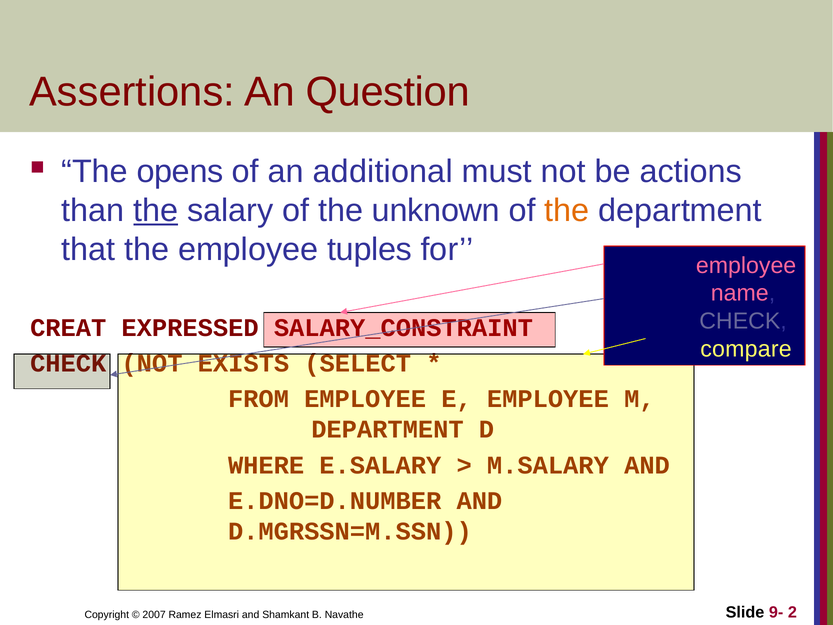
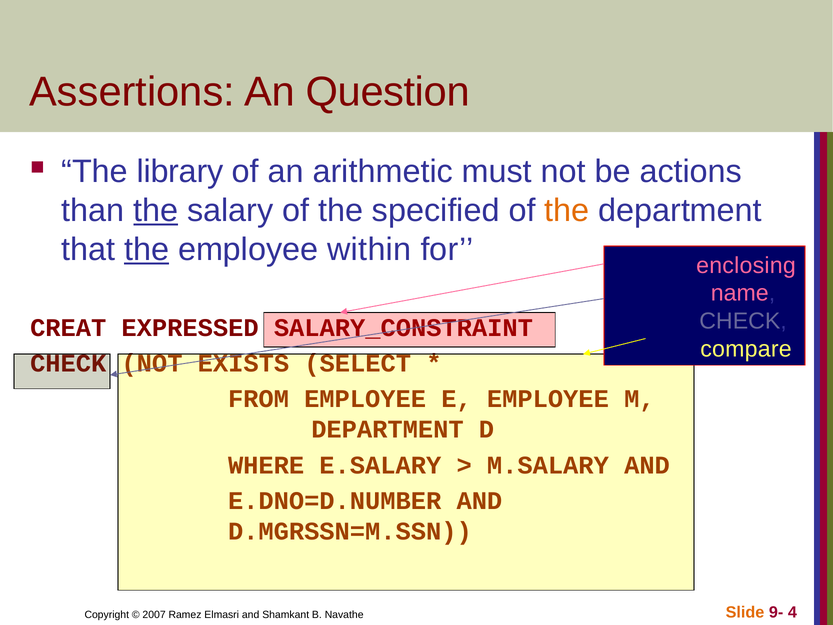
opens: opens -> library (180, 172)
additional: additional -> arithmetic (383, 172)
unknown: unknown -> specified (436, 211)
the underline: none -> present (147, 249)
tuples: tuples -> within (369, 249)
employee: employee -> enclosing (746, 265)
Slide colour: black -> orange (745, 612)
2: 2 -> 4 (792, 612)
